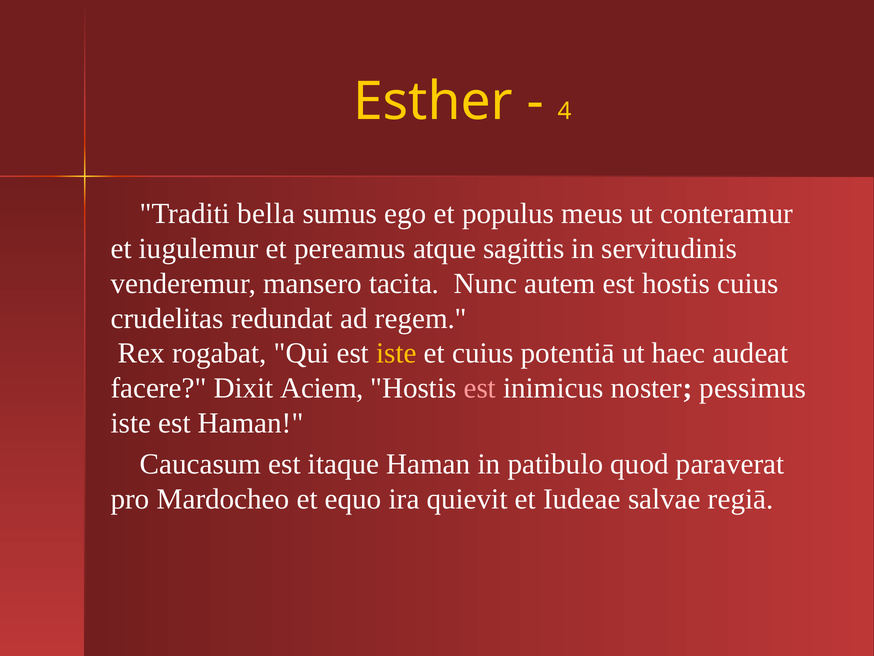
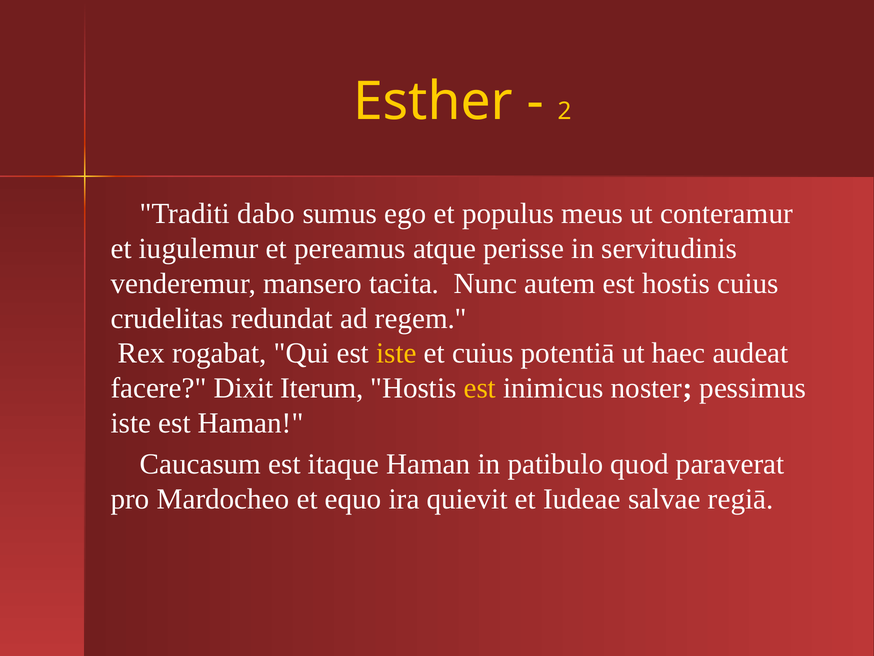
4: 4 -> 2 (565, 111)
bella: bella -> dabo (266, 213)
sagittis: sagittis -> perisse (524, 248)
Aciem: Aciem -> Iterum (322, 388)
est colour: pink -> yellow (480, 388)
